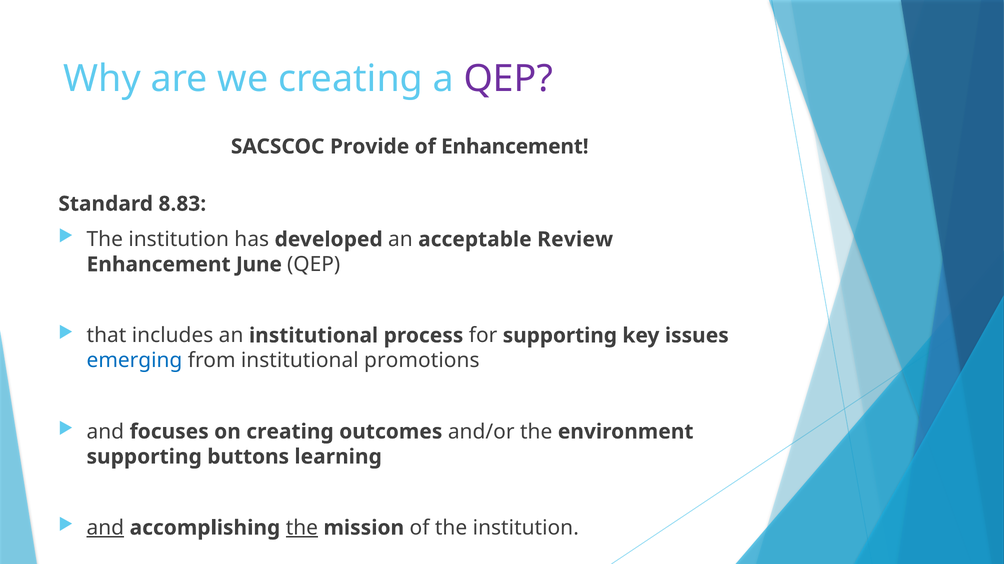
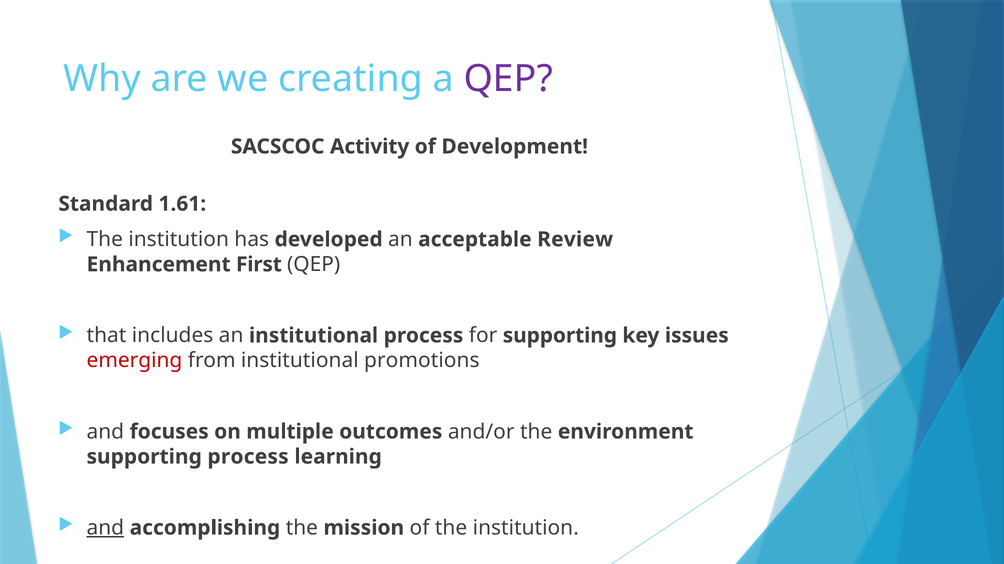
Provide: Provide -> Activity (370, 147)
of Enhancement: Enhancement -> Development (515, 147)
8.83: 8.83 -> 1.61 (182, 204)
June: June -> First (259, 265)
emerging colour: blue -> red (134, 361)
on creating: creating -> multiple (290, 432)
supporting buttons: buttons -> process (248, 457)
the underline: present -> none (302, 528)
